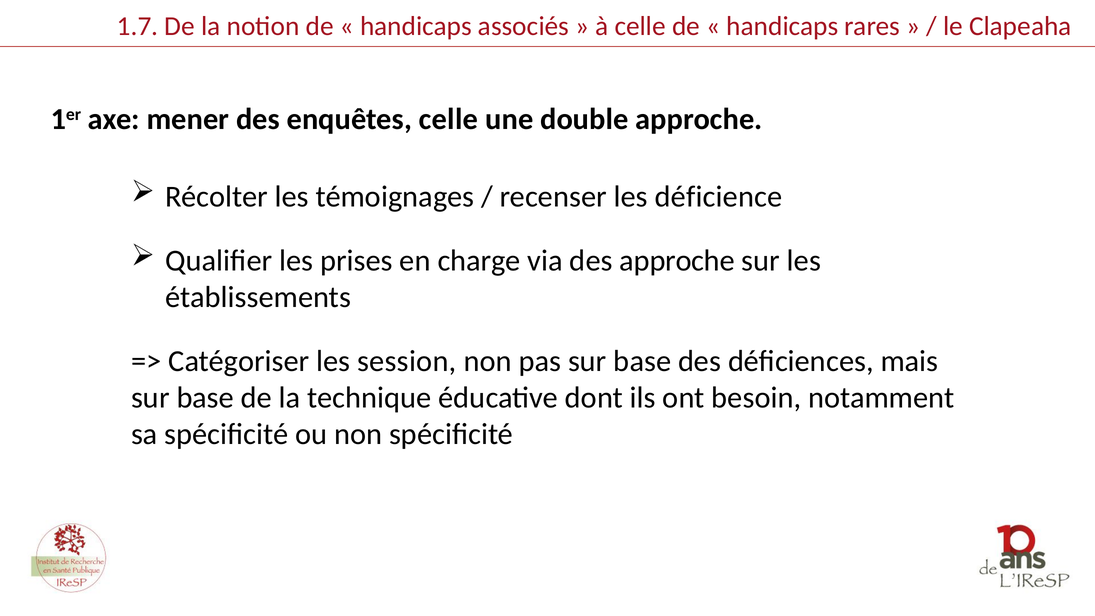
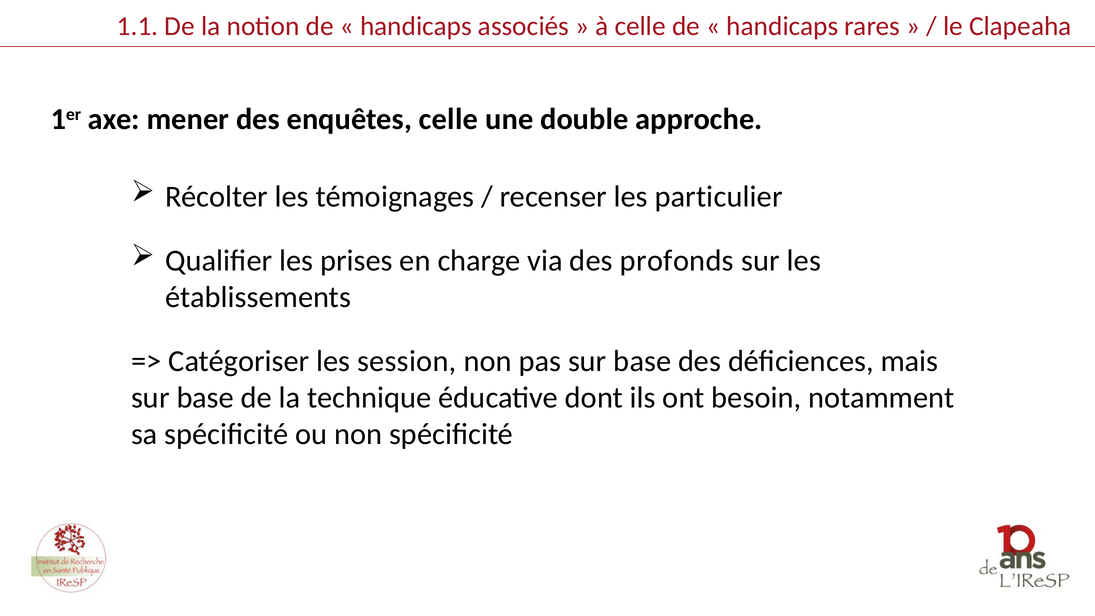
1.7: 1.7 -> 1.1 (138, 26)
déficience: déficience -> particulier (719, 197)
des approche: approche -> profonds (677, 261)
